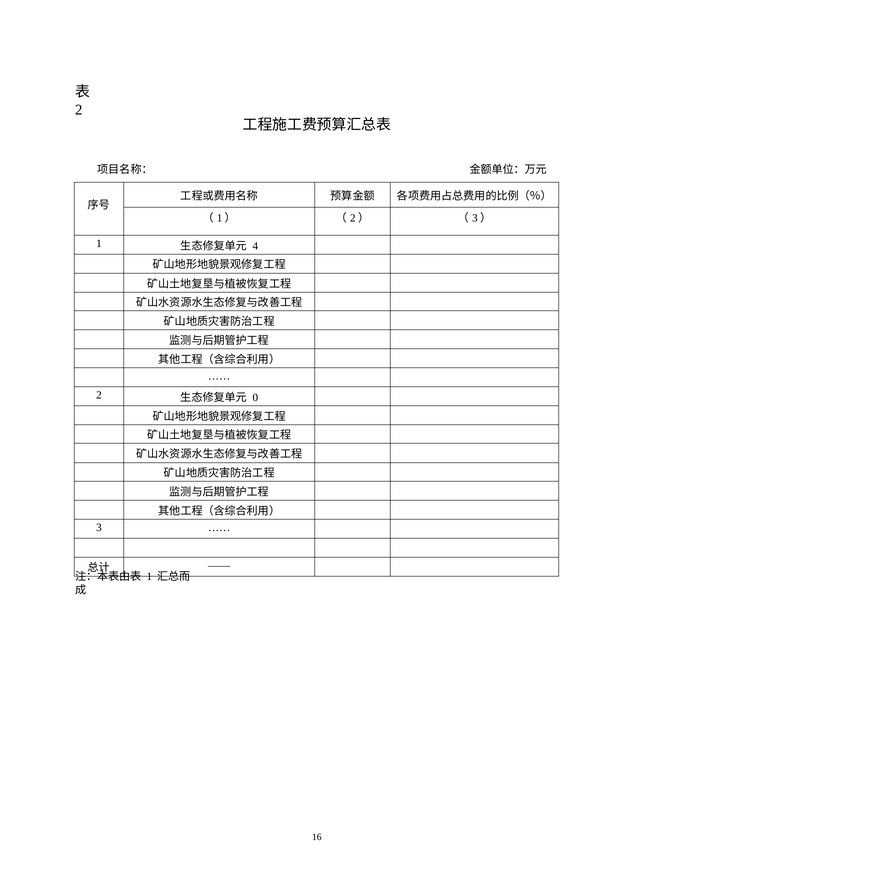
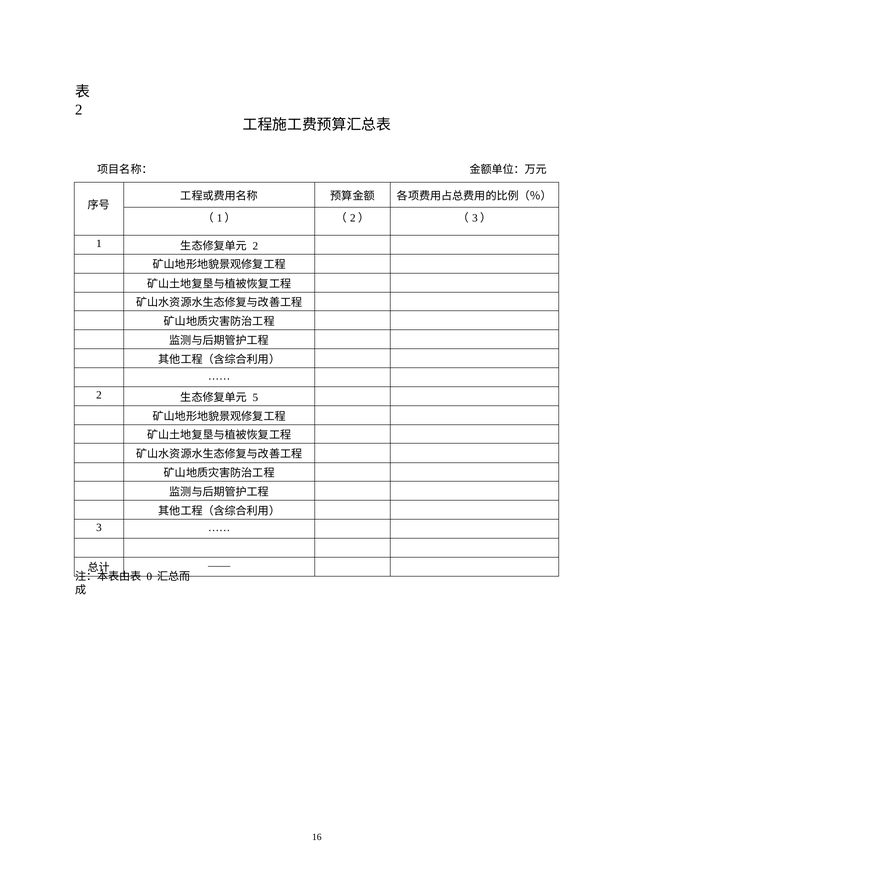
4: 4 -> 2 (255, 246)
0: 0 -> 5 (255, 397)
1: 1 -> 0 (149, 576)
